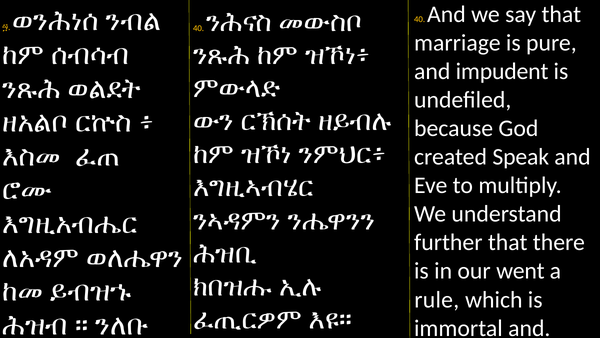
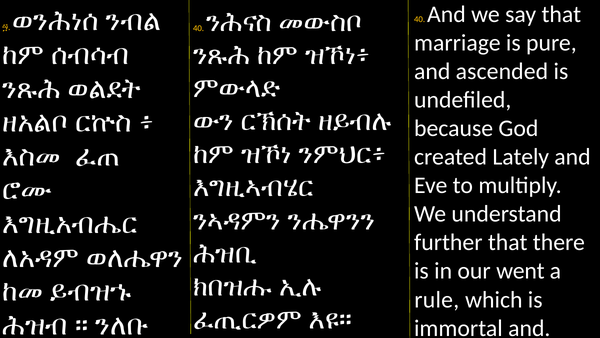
impudent: impudent -> ascended (502, 71)
Speak: Speak -> Lately (521, 157)
